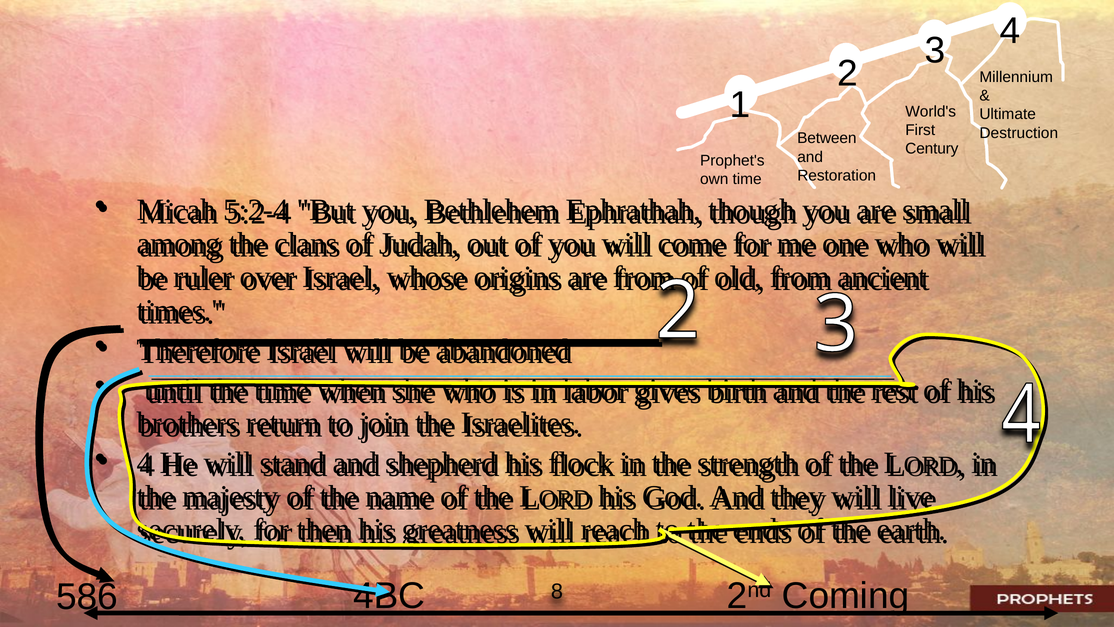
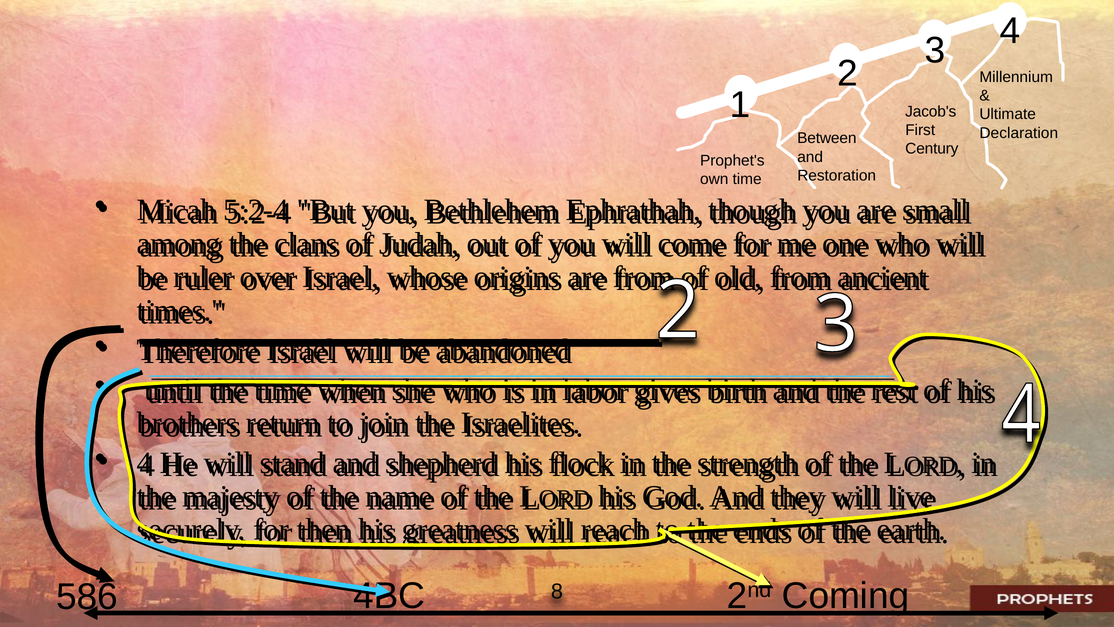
World's: World's -> Jacob's (931, 111)
Destruction: Destruction -> Declaration (1019, 133)
